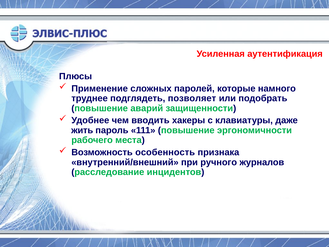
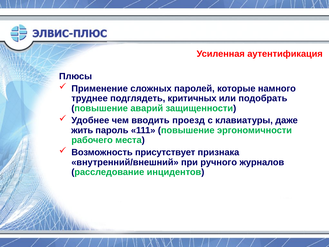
позволяет: позволяет -> критичных (192, 98)
хакеры: хакеры -> проезд (189, 120)
особенность: особенность -> присутствует (165, 152)
